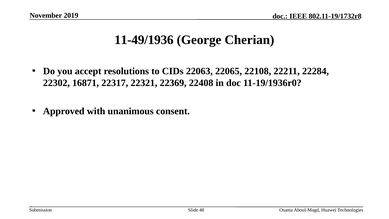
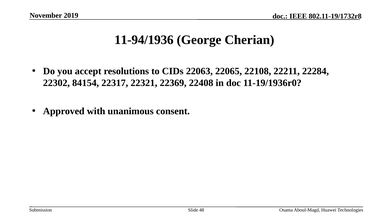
11-49/1936: 11-49/1936 -> 11-94/1936 (144, 40)
16871: 16871 -> 84154 (86, 83)
